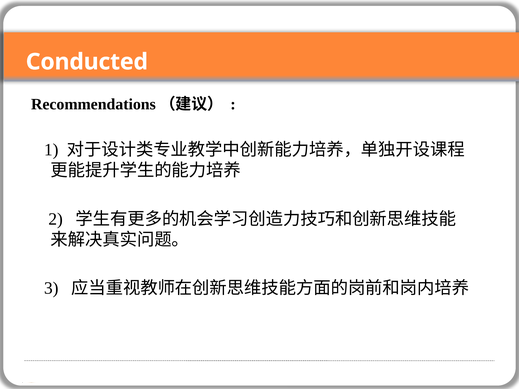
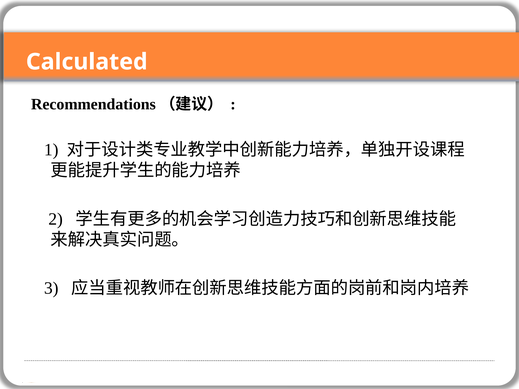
Conducted: Conducted -> Calculated (87, 62)
